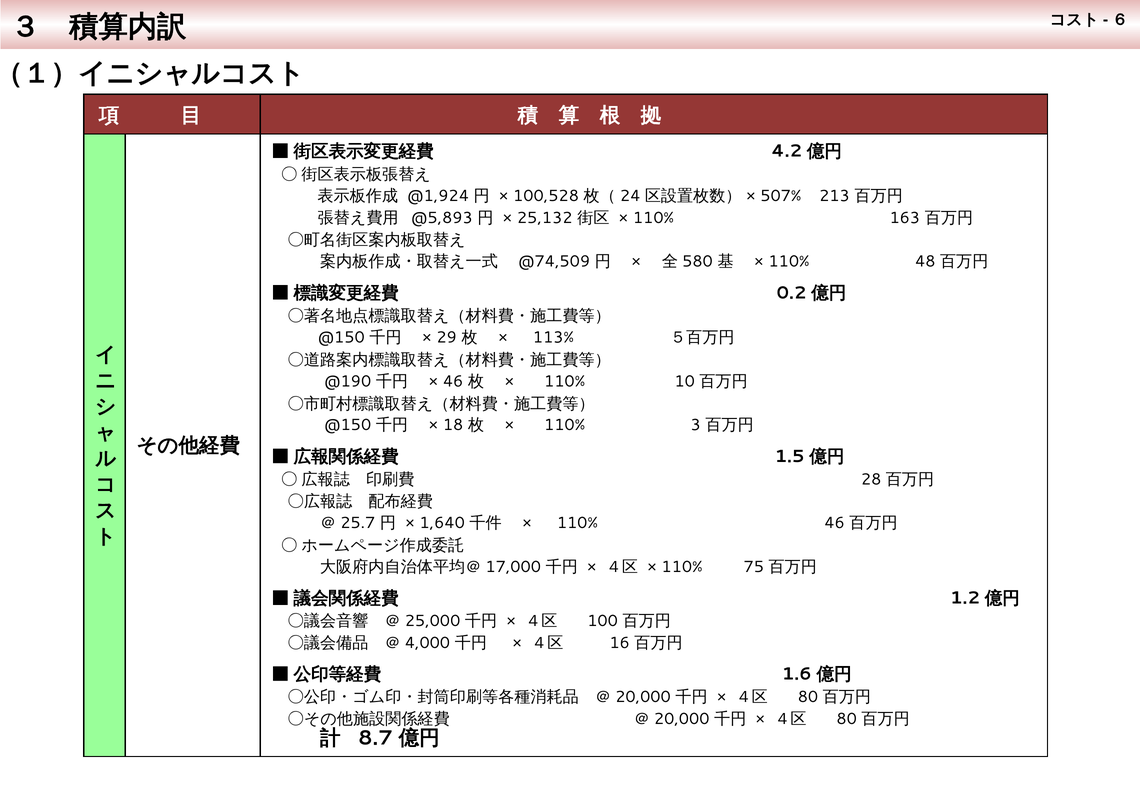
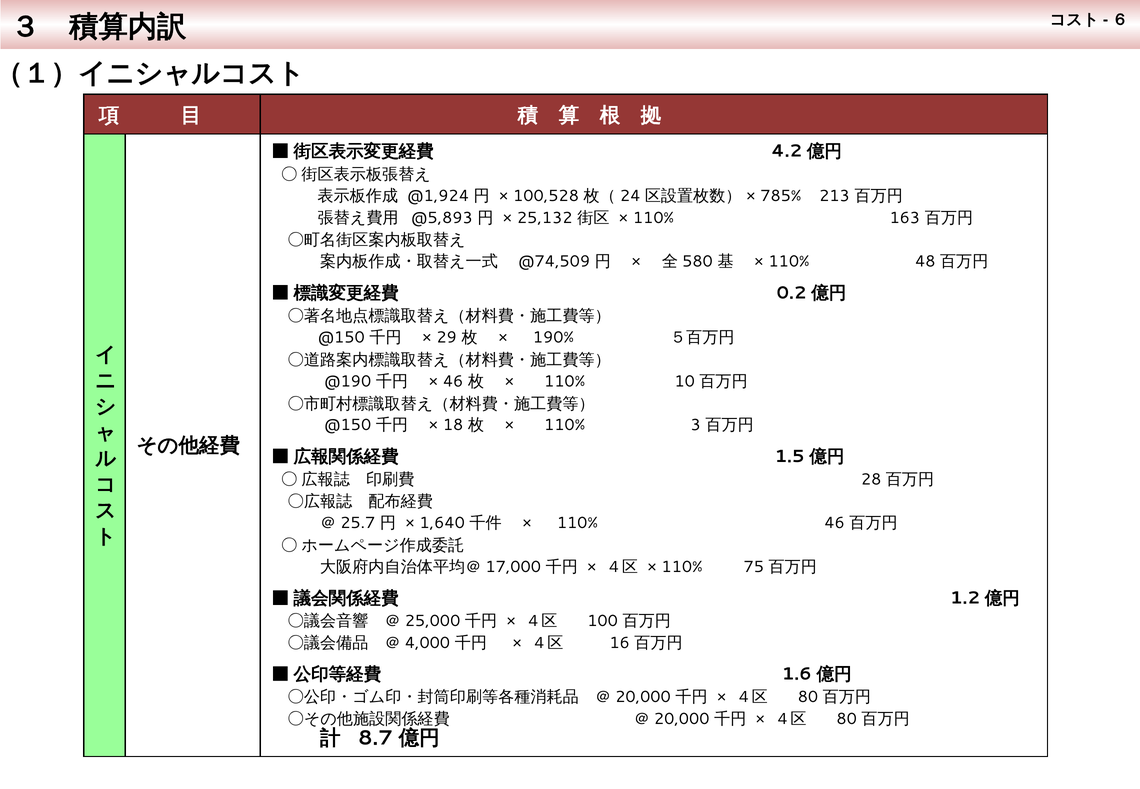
507%: 507% -> 785% (781, 196)
113%: 113% -> 190% (553, 338)
